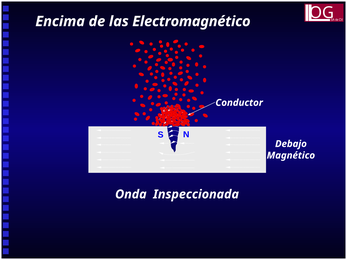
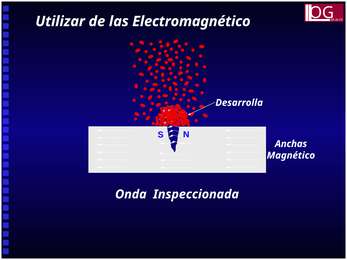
Encima: Encima -> Utilizar (60, 21)
Conductor: Conductor -> Desarrolla (239, 103)
Debajo: Debajo -> Anchas (291, 144)
